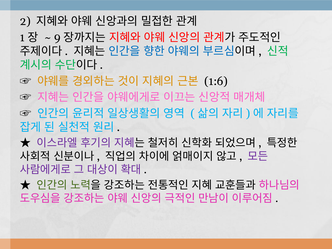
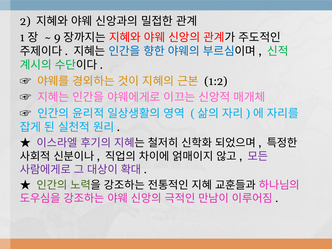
1:6: 1:6 -> 1:2 (216, 81)
